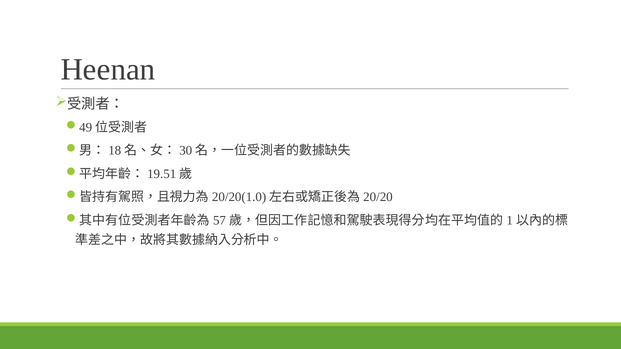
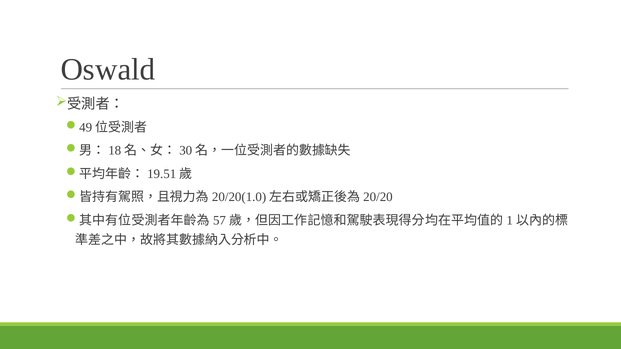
Heenan: Heenan -> Oswald (108, 70)
